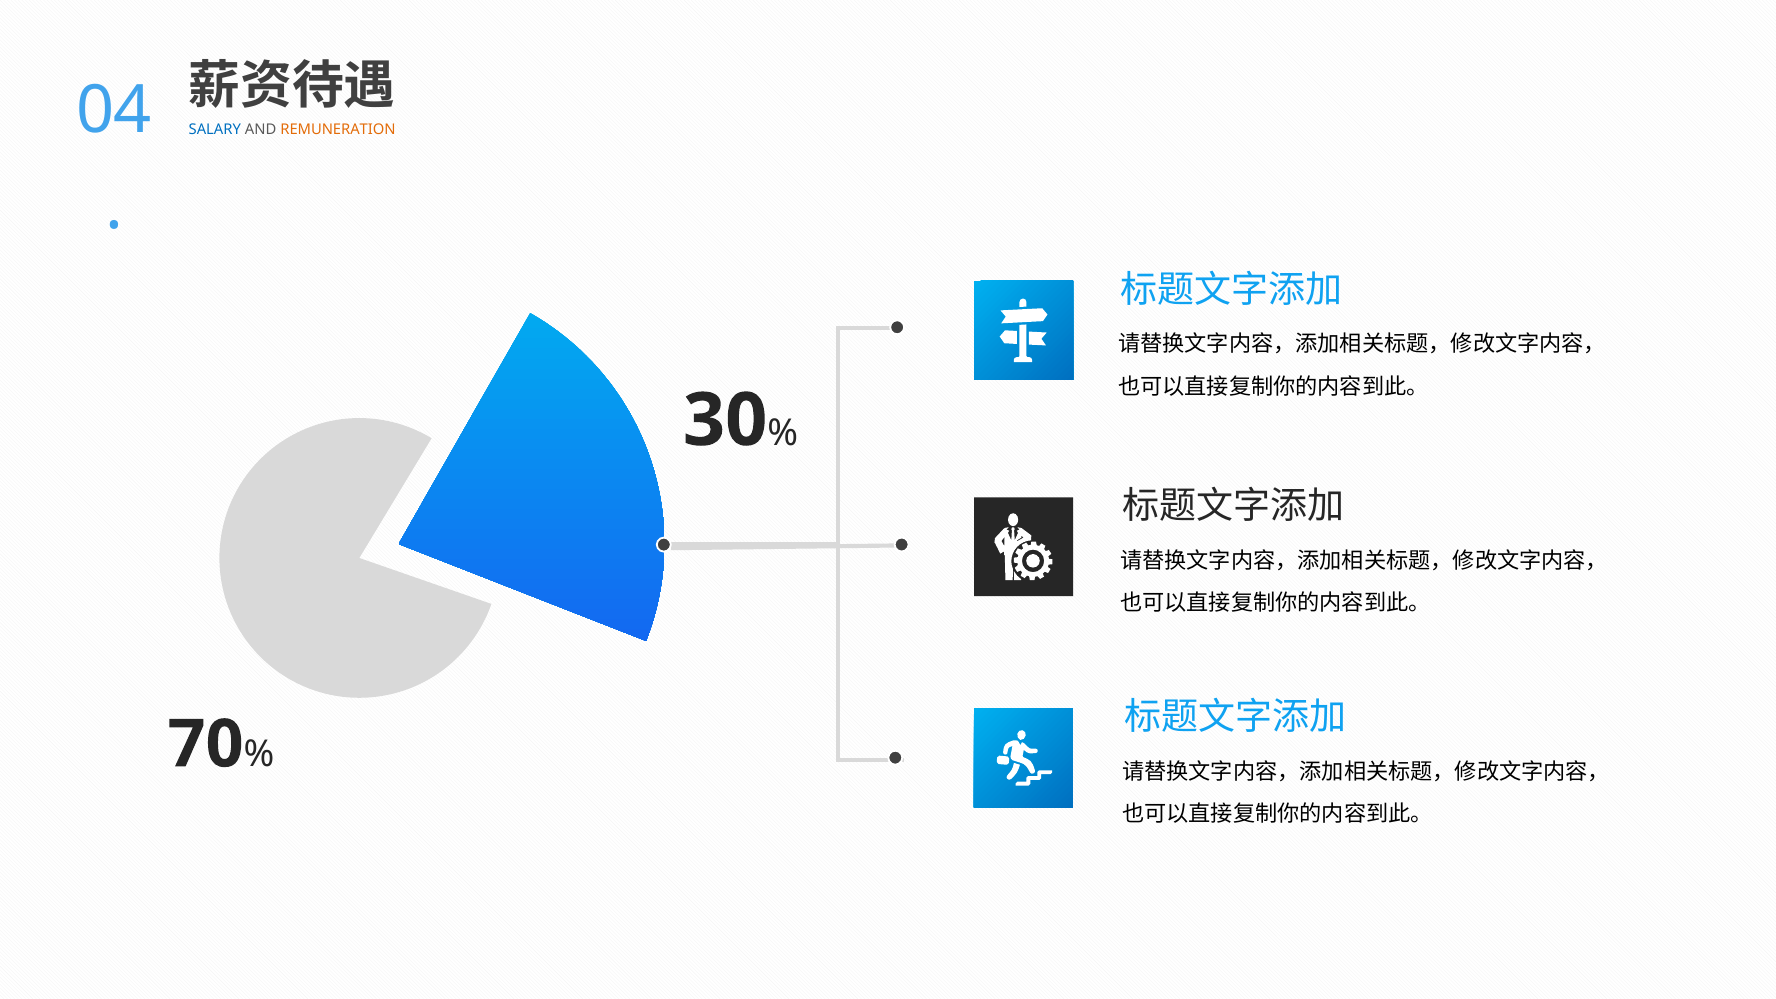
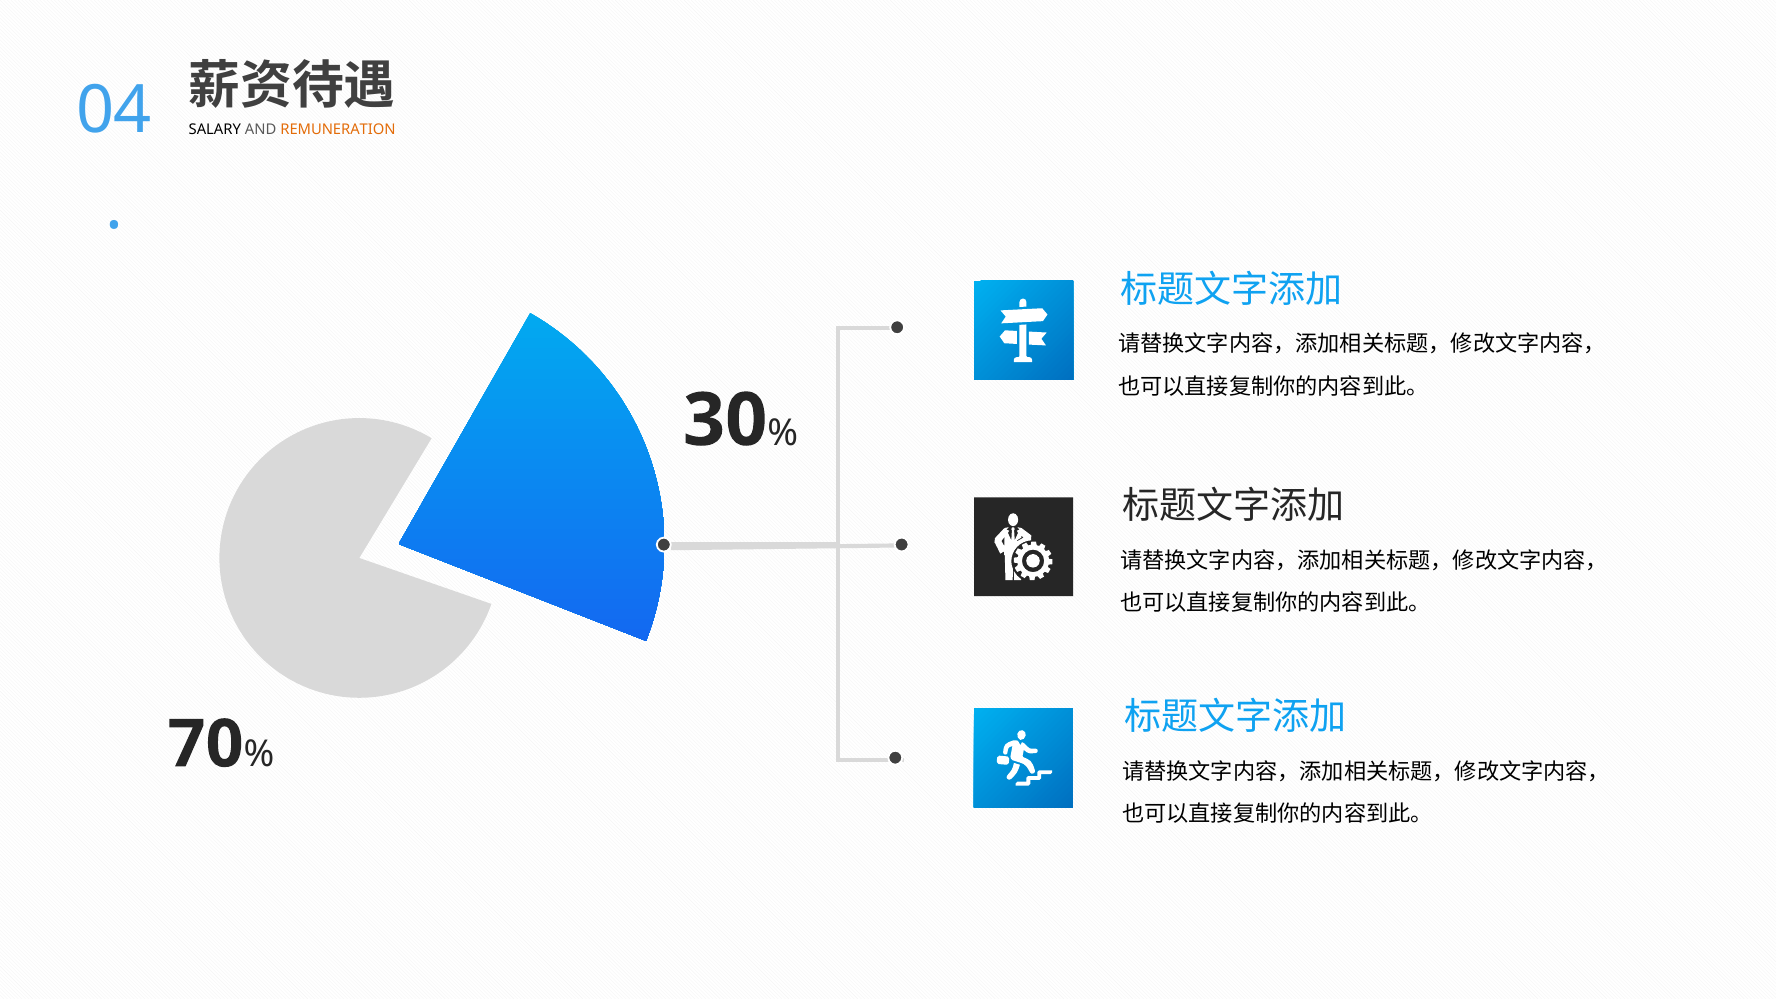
SALARY colour: blue -> black (215, 130)
